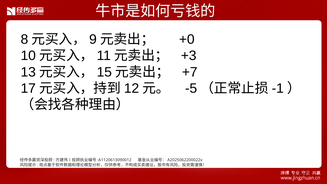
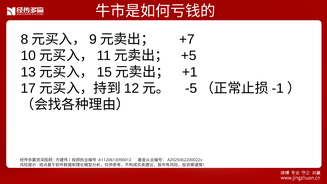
+0: +0 -> +7 (187, 39)
+3: +3 -> +5 (189, 56)
+7: +7 -> +1 (190, 72)
